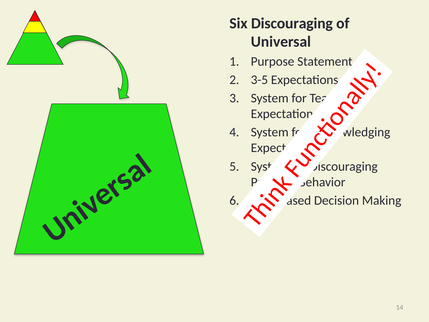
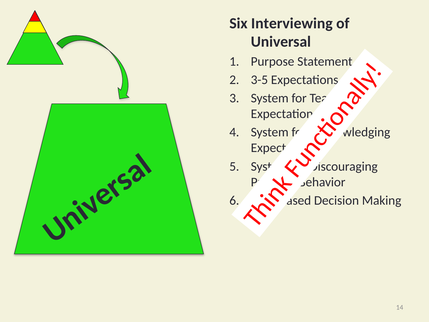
Six Discouraging: Discouraging -> Interviewing (292, 23)
